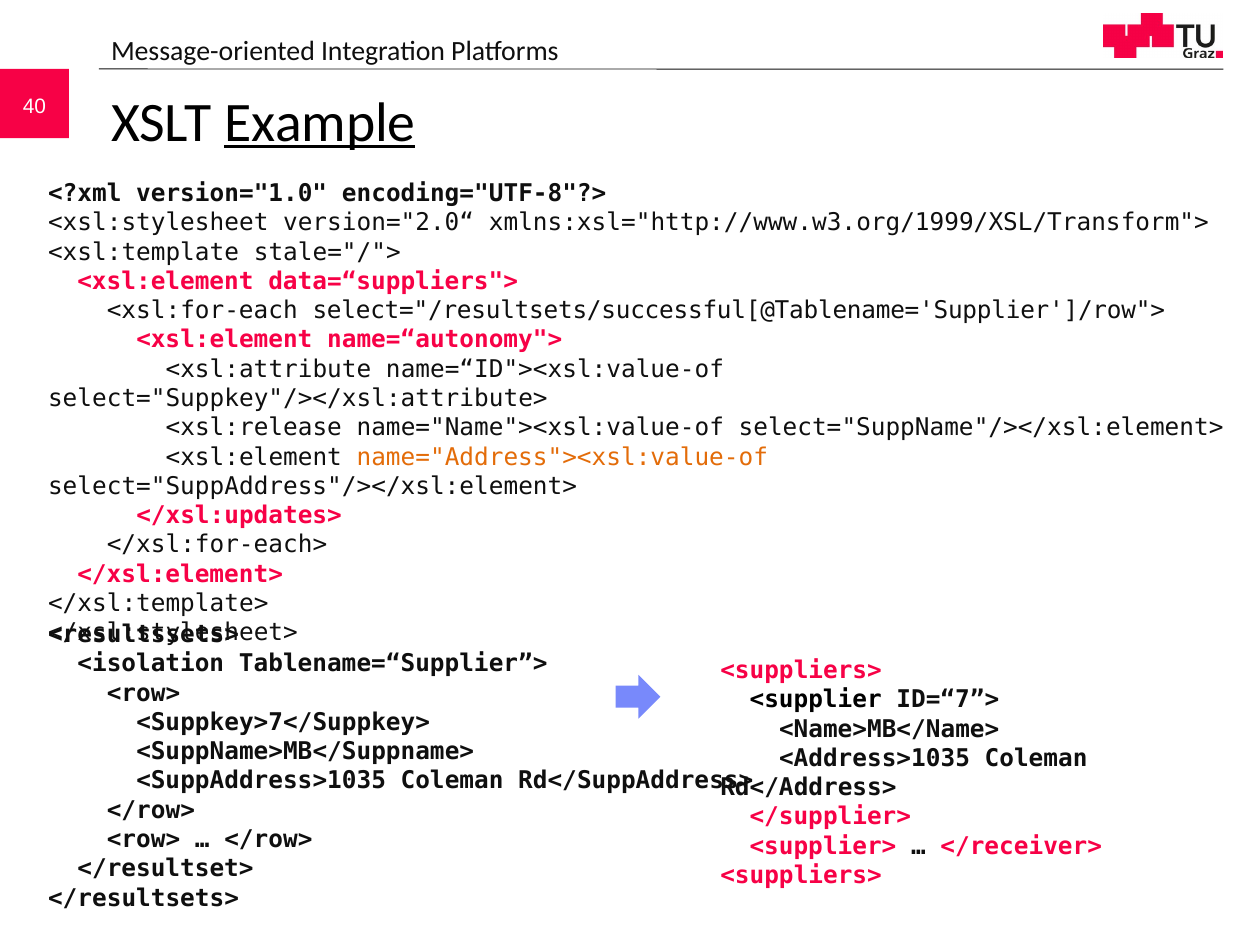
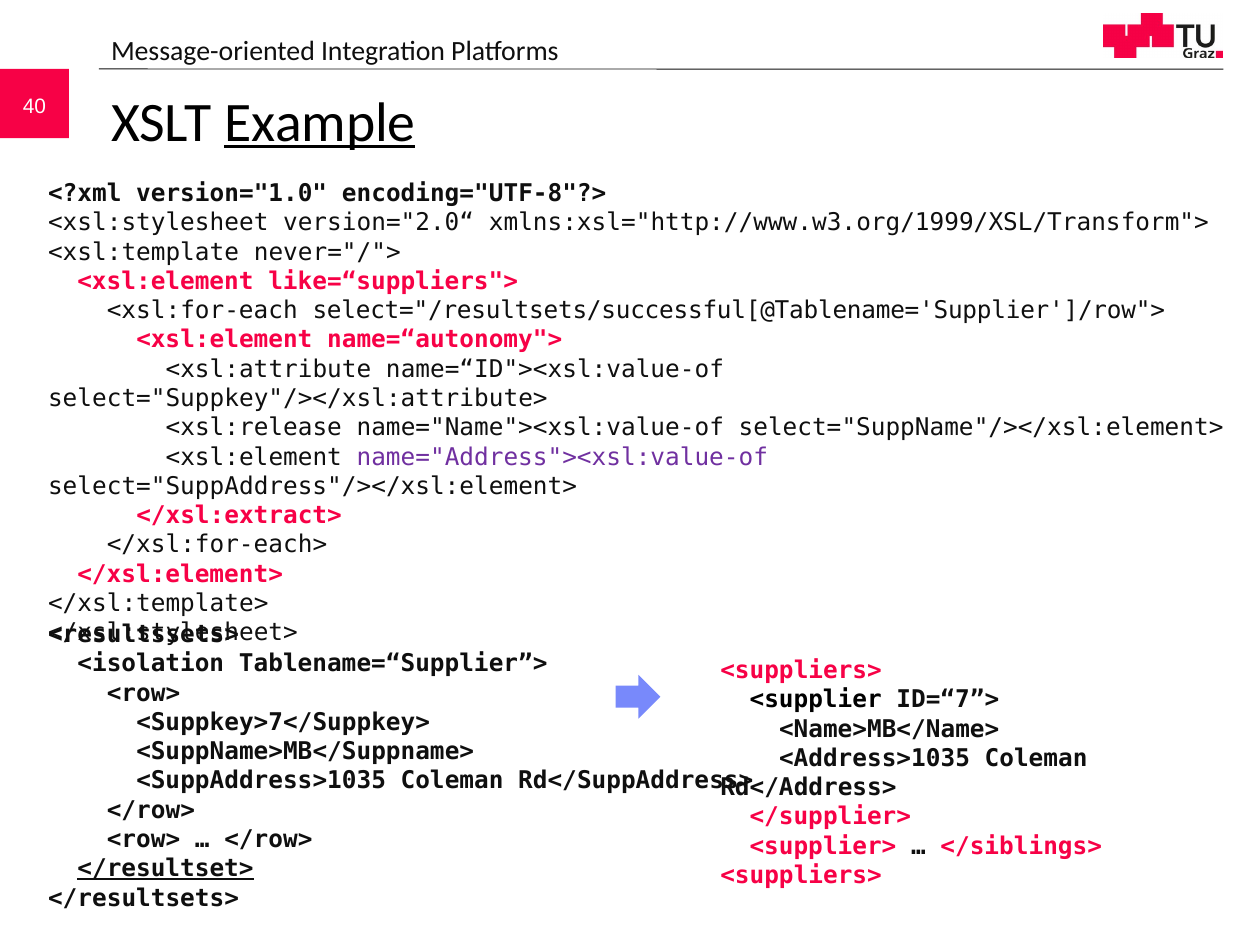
stale="/">: stale="/"> -> never="/"> (327, 252)
data=“suppliers">: data=“suppliers"> -> like=“suppliers"> (393, 281)
name="Address"><xsl:value-of colour: orange -> purple (562, 457)
</xsl:updates>: </xsl:updates> -> </xsl:extract> (239, 515)
</receiver>: </receiver> -> </siblings> (1021, 846)
</resultset> underline: none -> present (165, 868)
